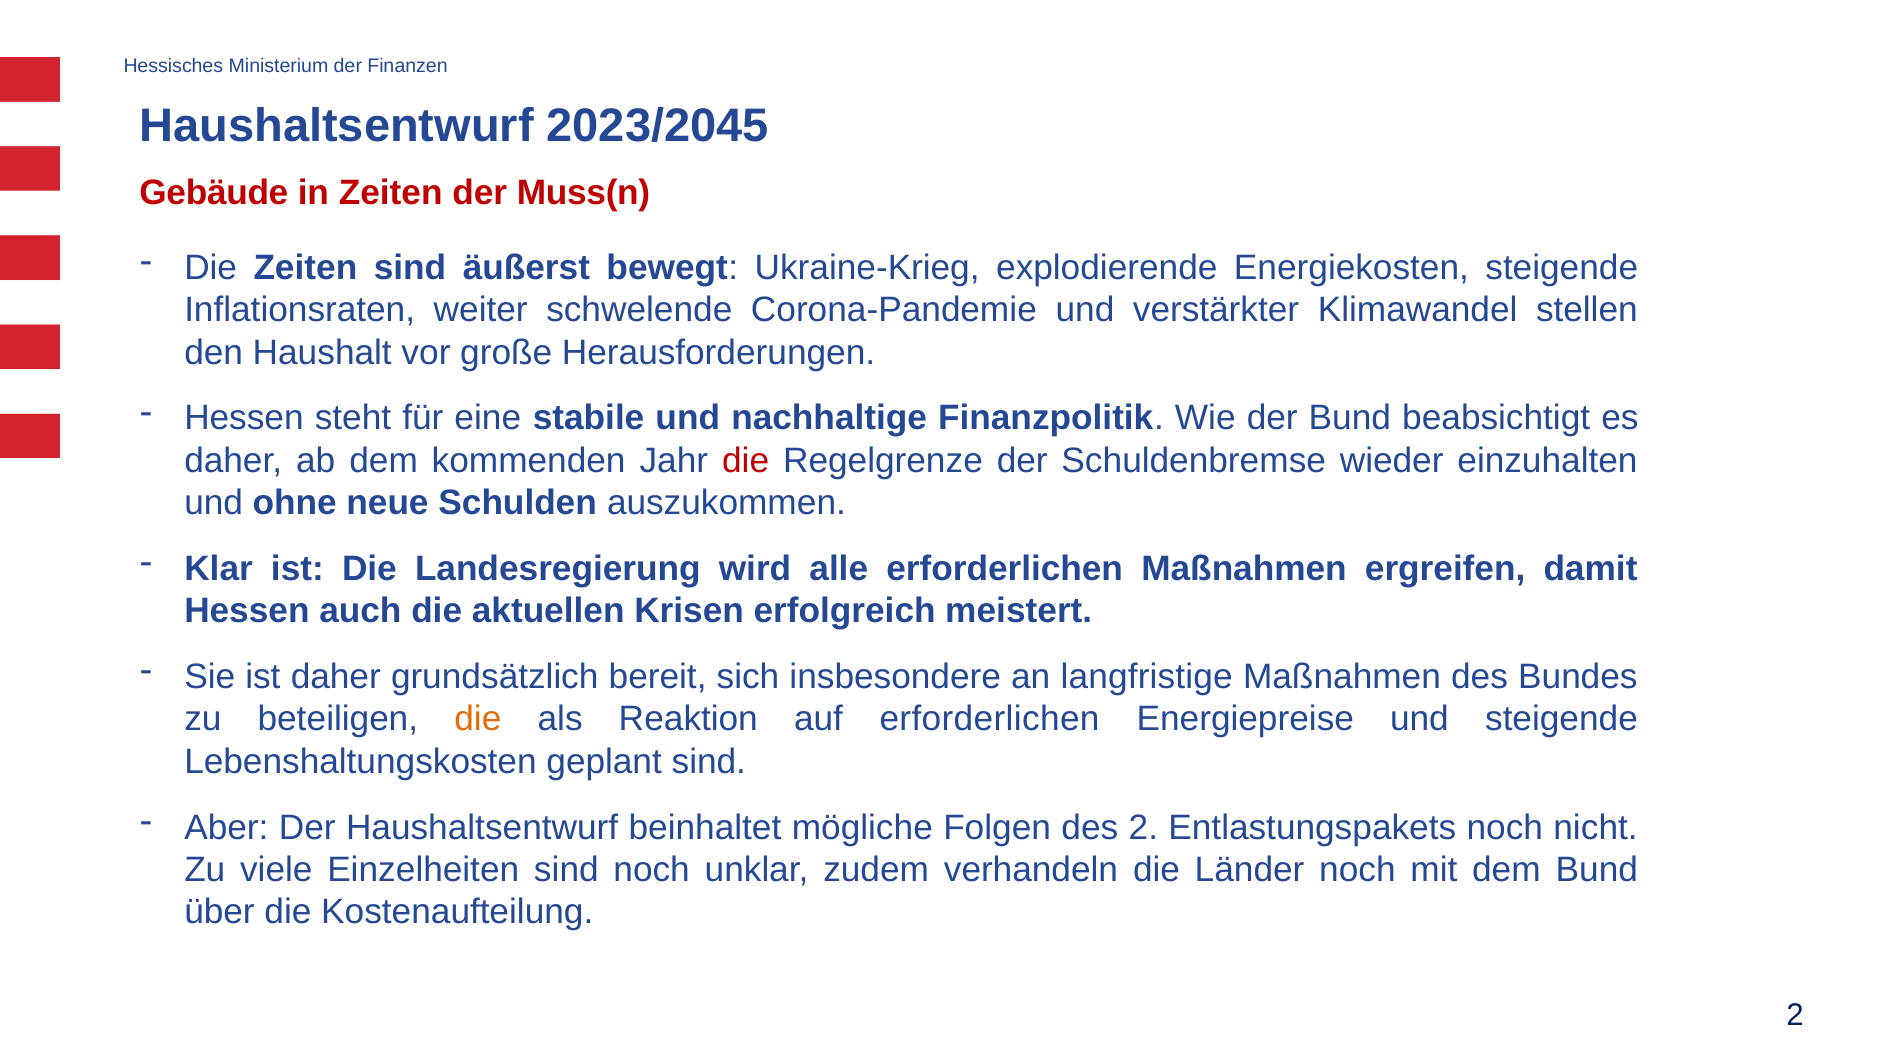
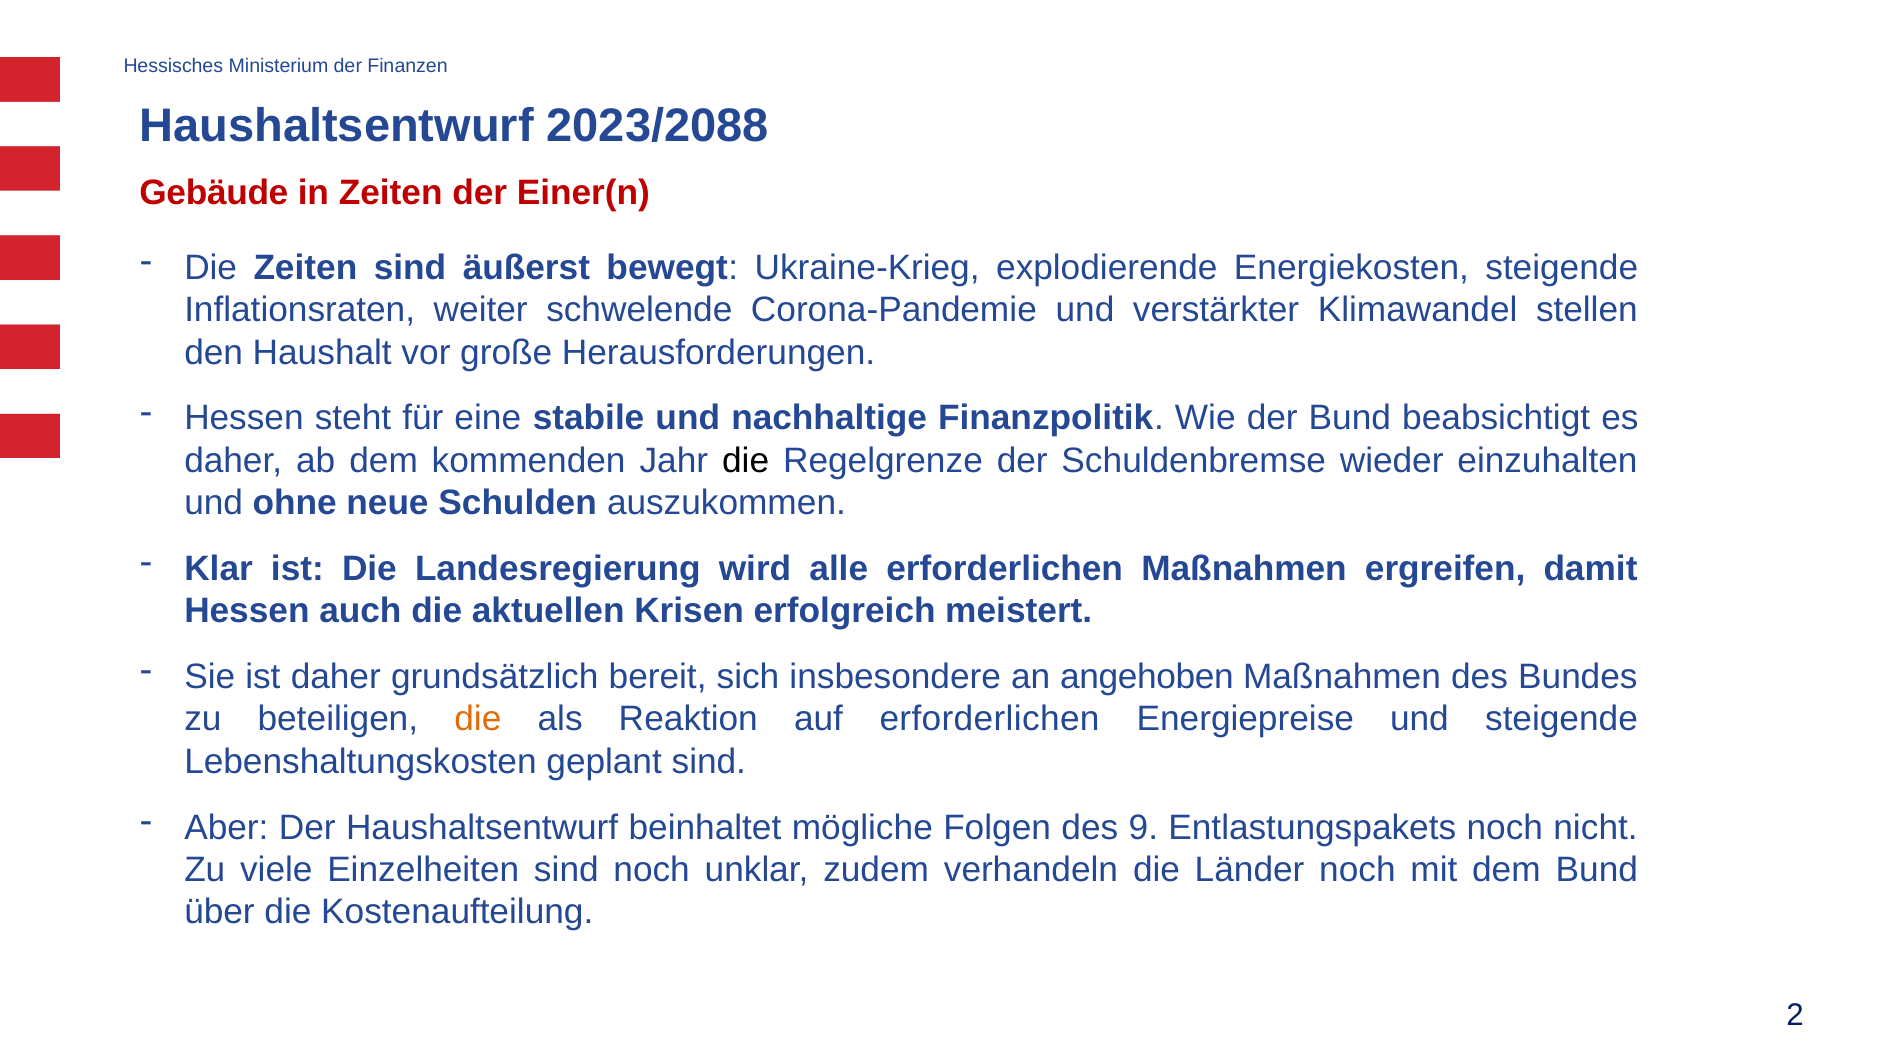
2023/2045: 2023/2045 -> 2023/2088 (658, 126)
Muss(n: Muss(n -> Einer(n (583, 192)
die colour: red -> black (746, 460)
langfristige: langfristige -> angehoben (1147, 677)
des 2: 2 -> 9 (1143, 827)
